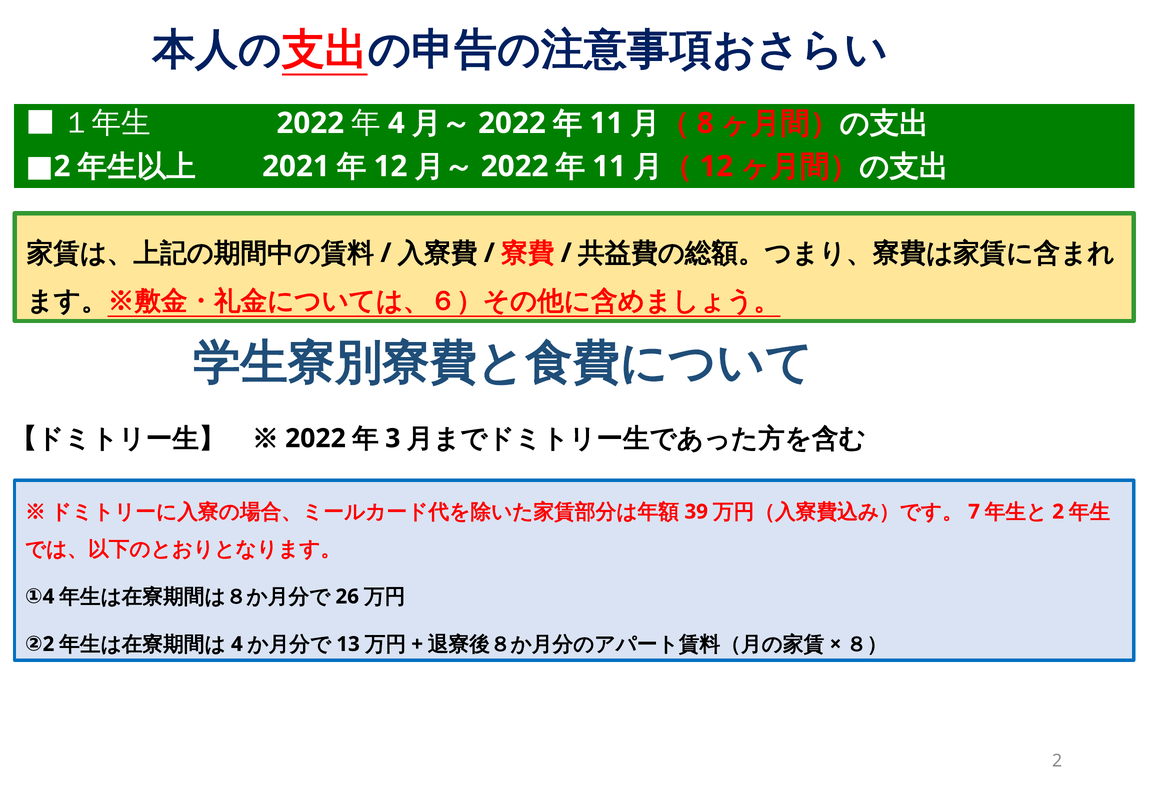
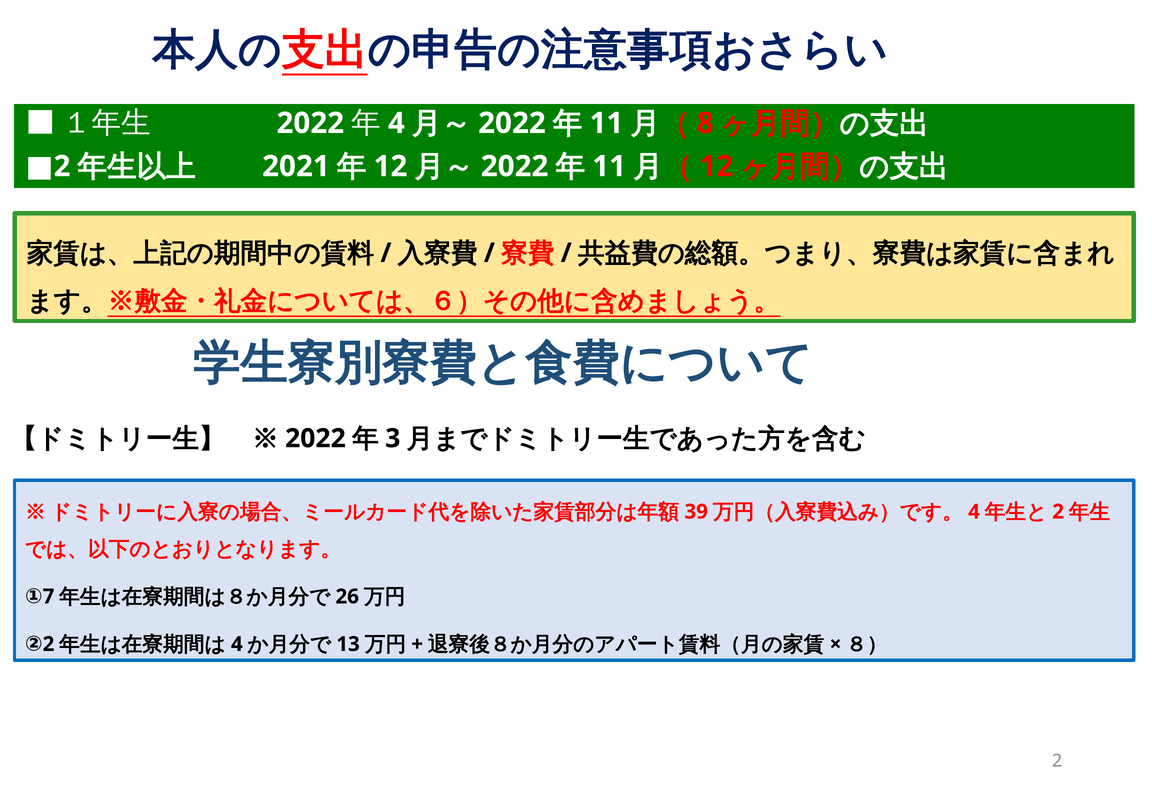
7: 7 -> 4 (974, 511)
4: 4 -> 7 (48, 596)
